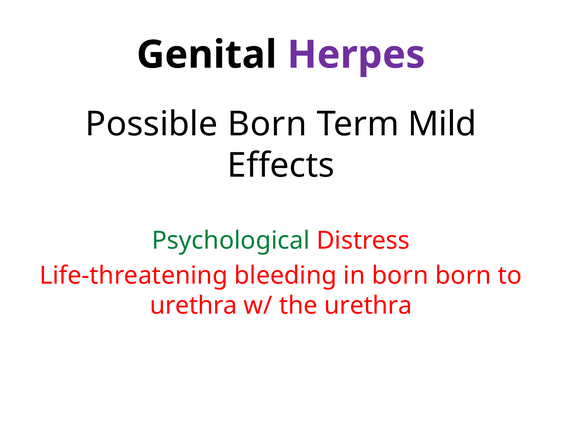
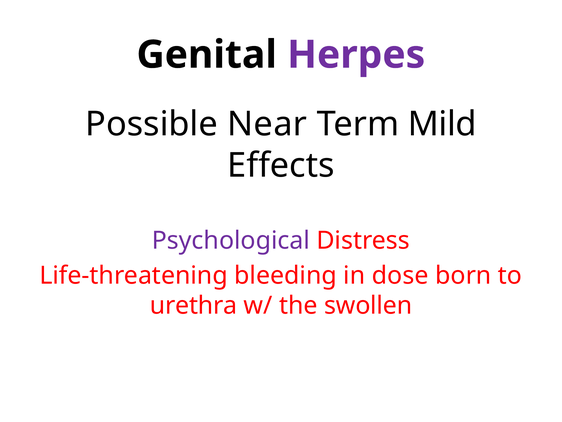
Possible Born: Born -> Near (267, 124)
Psychological colour: green -> purple (231, 240)
in born: born -> dose (400, 275)
the urethra: urethra -> swollen (368, 305)
